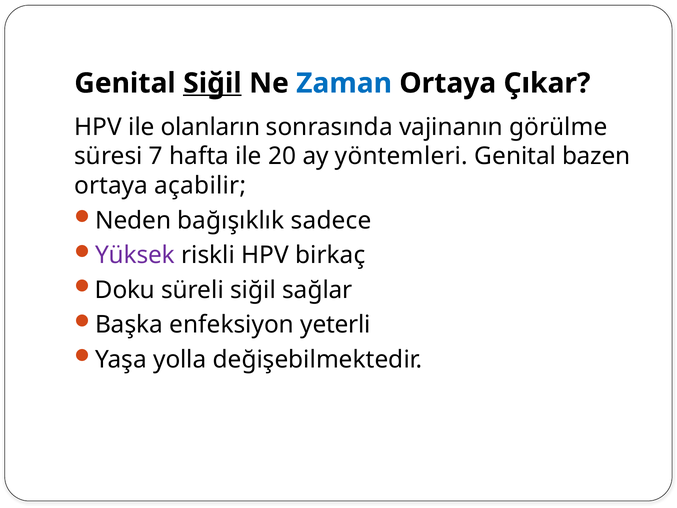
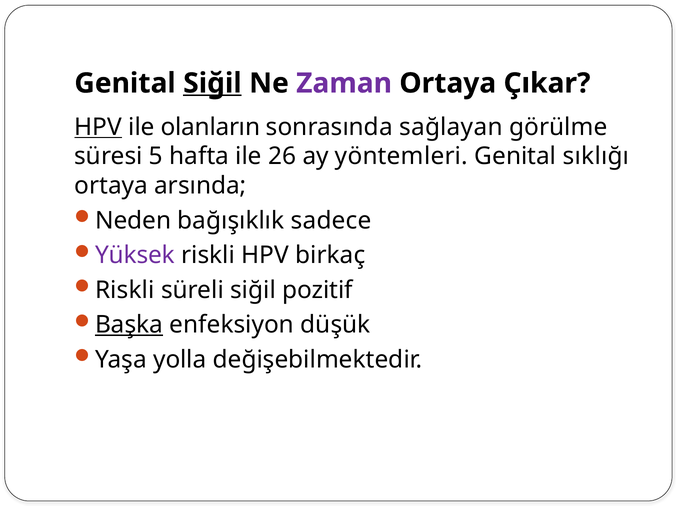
Zaman colour: blue -> purple (344, 83)
HPV underline: none -> present (98, 127)
vajinanın: vajinanın -> sağlayan (451, 127)
7: 7 -> 5 (156, 156)
20: 20 -> 26 (282, 156)
bazen: bazen -> sıklığı (596, 156)
açabilir: açabilir -> arsında (200, 186)
Doku: Doku -> Riskli (125, 290)
sağlar: sağlar -> pozitif (317, 290)
Başka underline: none -> present (129, 325)
yeterli: yeterli -> düşük (335, 325)
